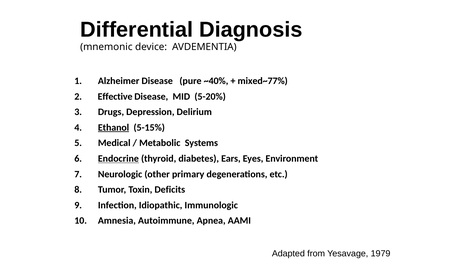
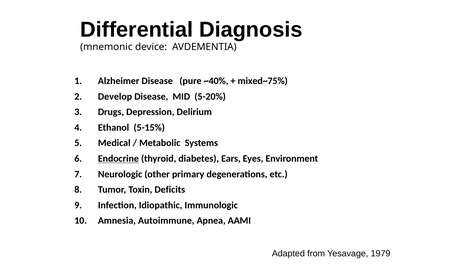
mixed~77%: mixed~77% -> mixed~75% (263, 81)
Effective: Effective -> Develop (115, 97)
Ethanol underline: present -> none (114, 128)
